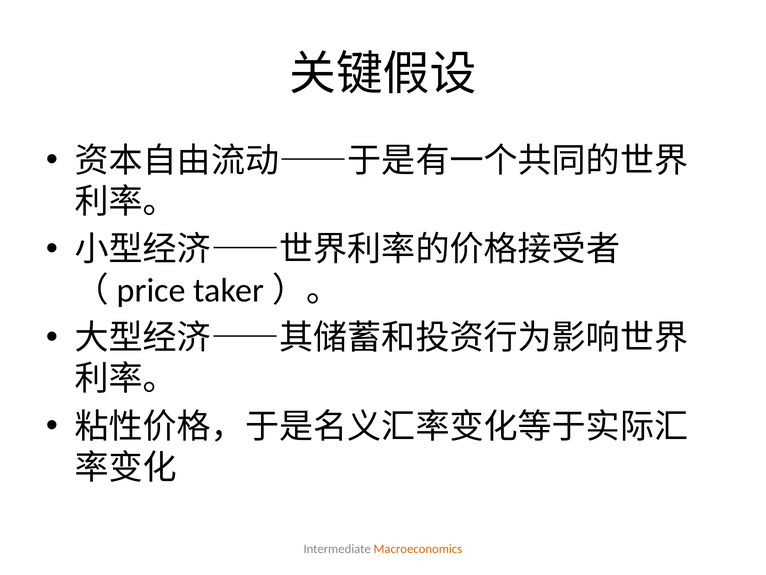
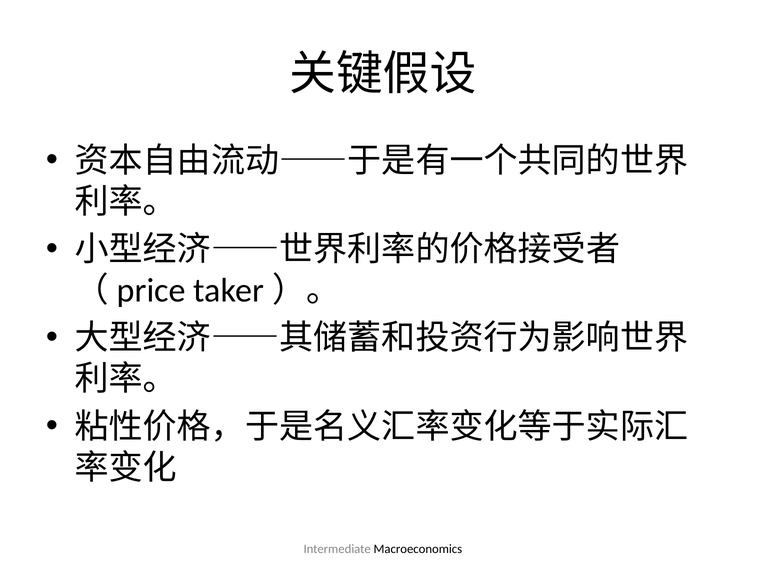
Macroeconomics colour: orange -> black (418, 549)
